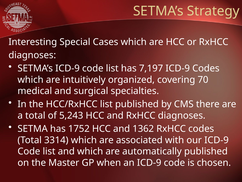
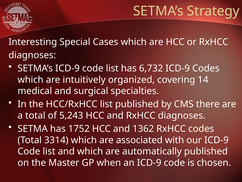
7,197: 7,197 -> 6,732 (151, 68)
70: 70 -> 14 (203, 79)
